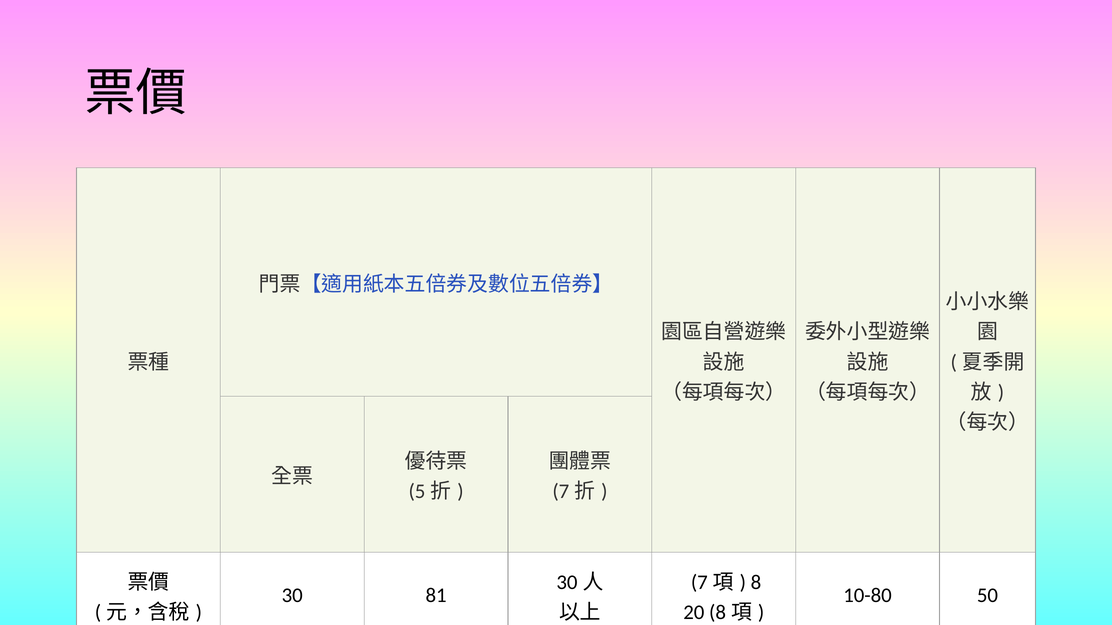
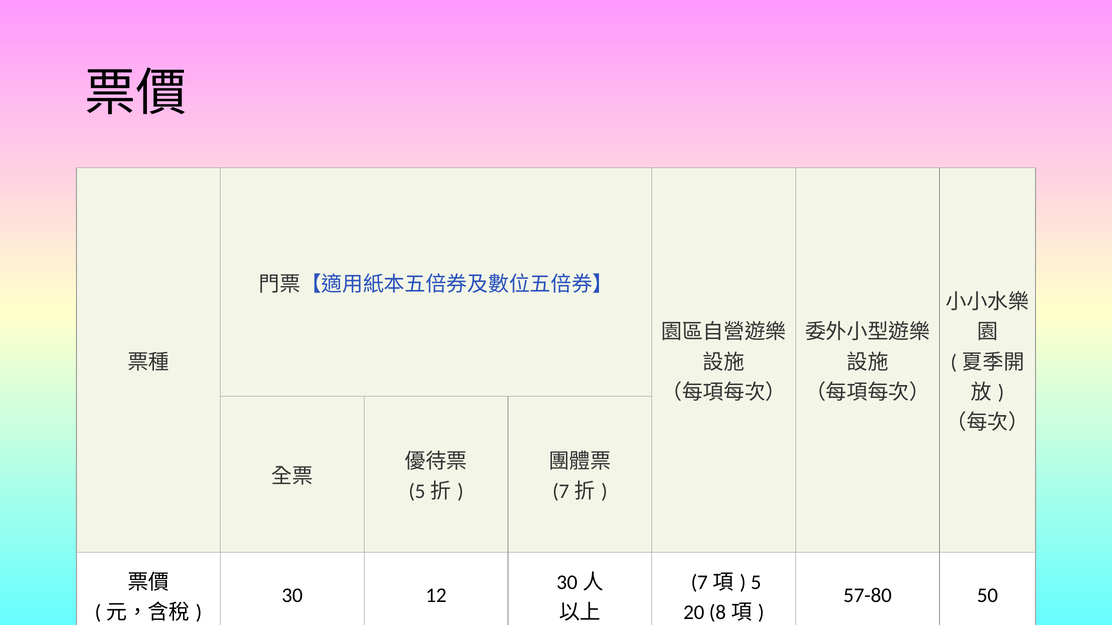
8: 8 -> 5 (756, 583)
81: 81 -> 12 (436, 596)
10-80: 10-80 -> 57-80 (868, 596)
